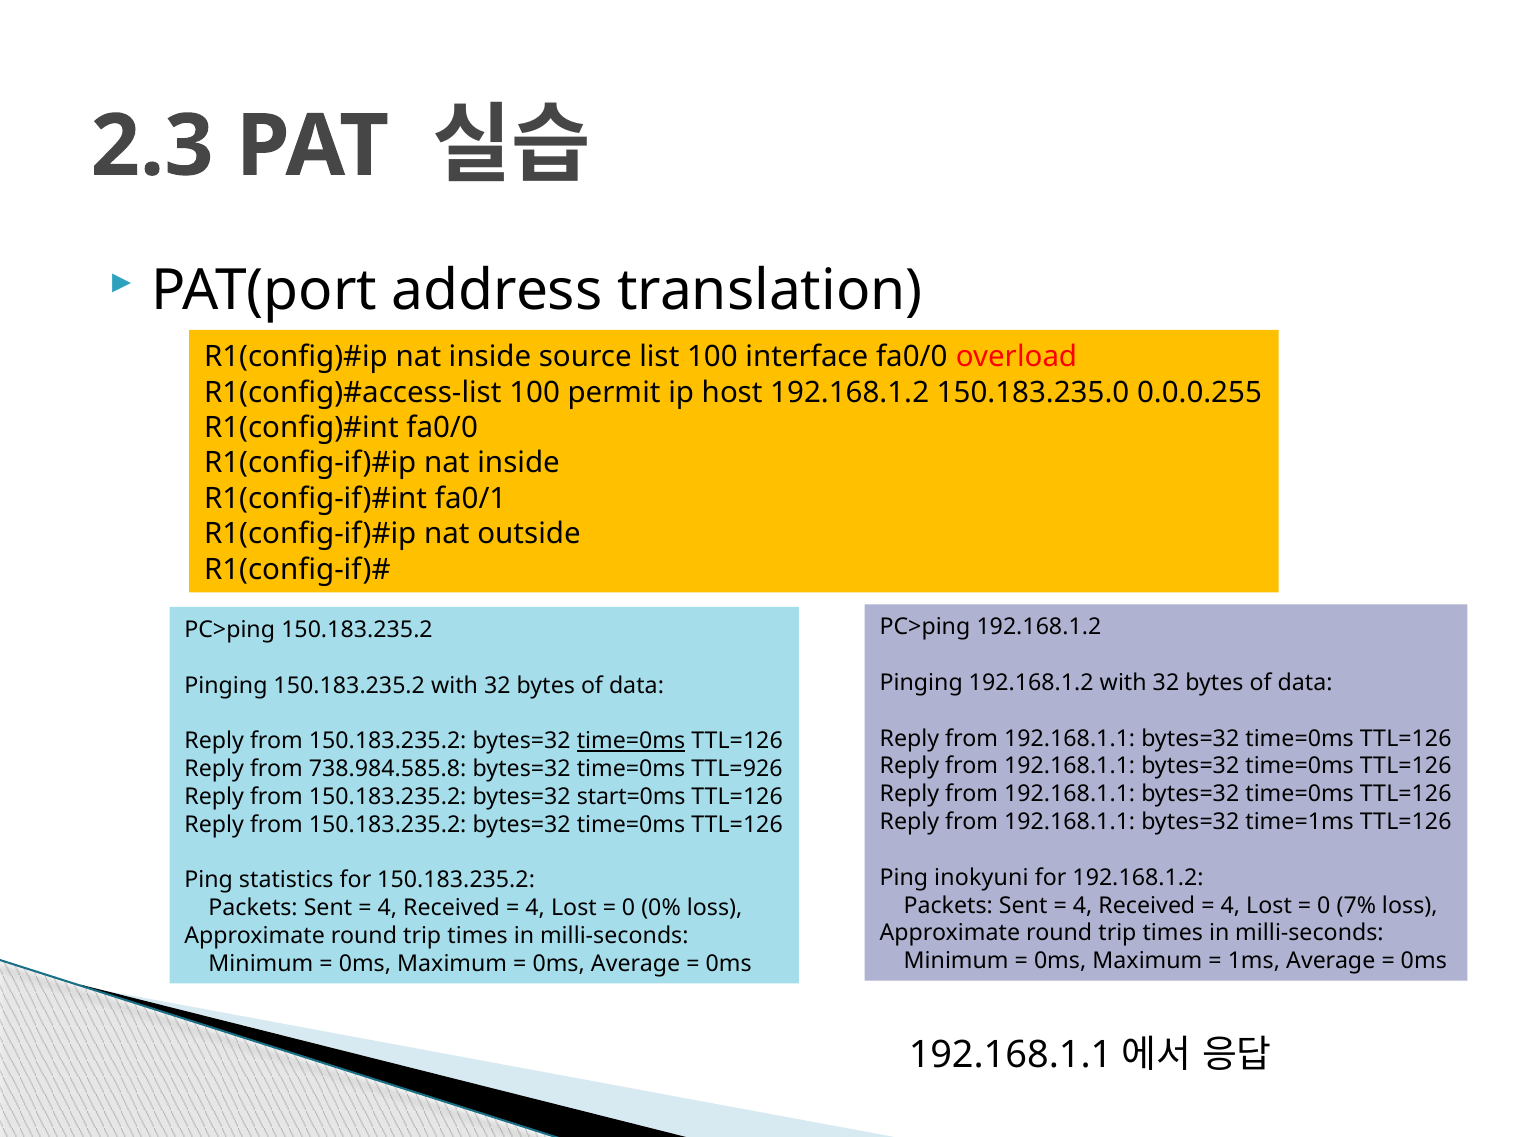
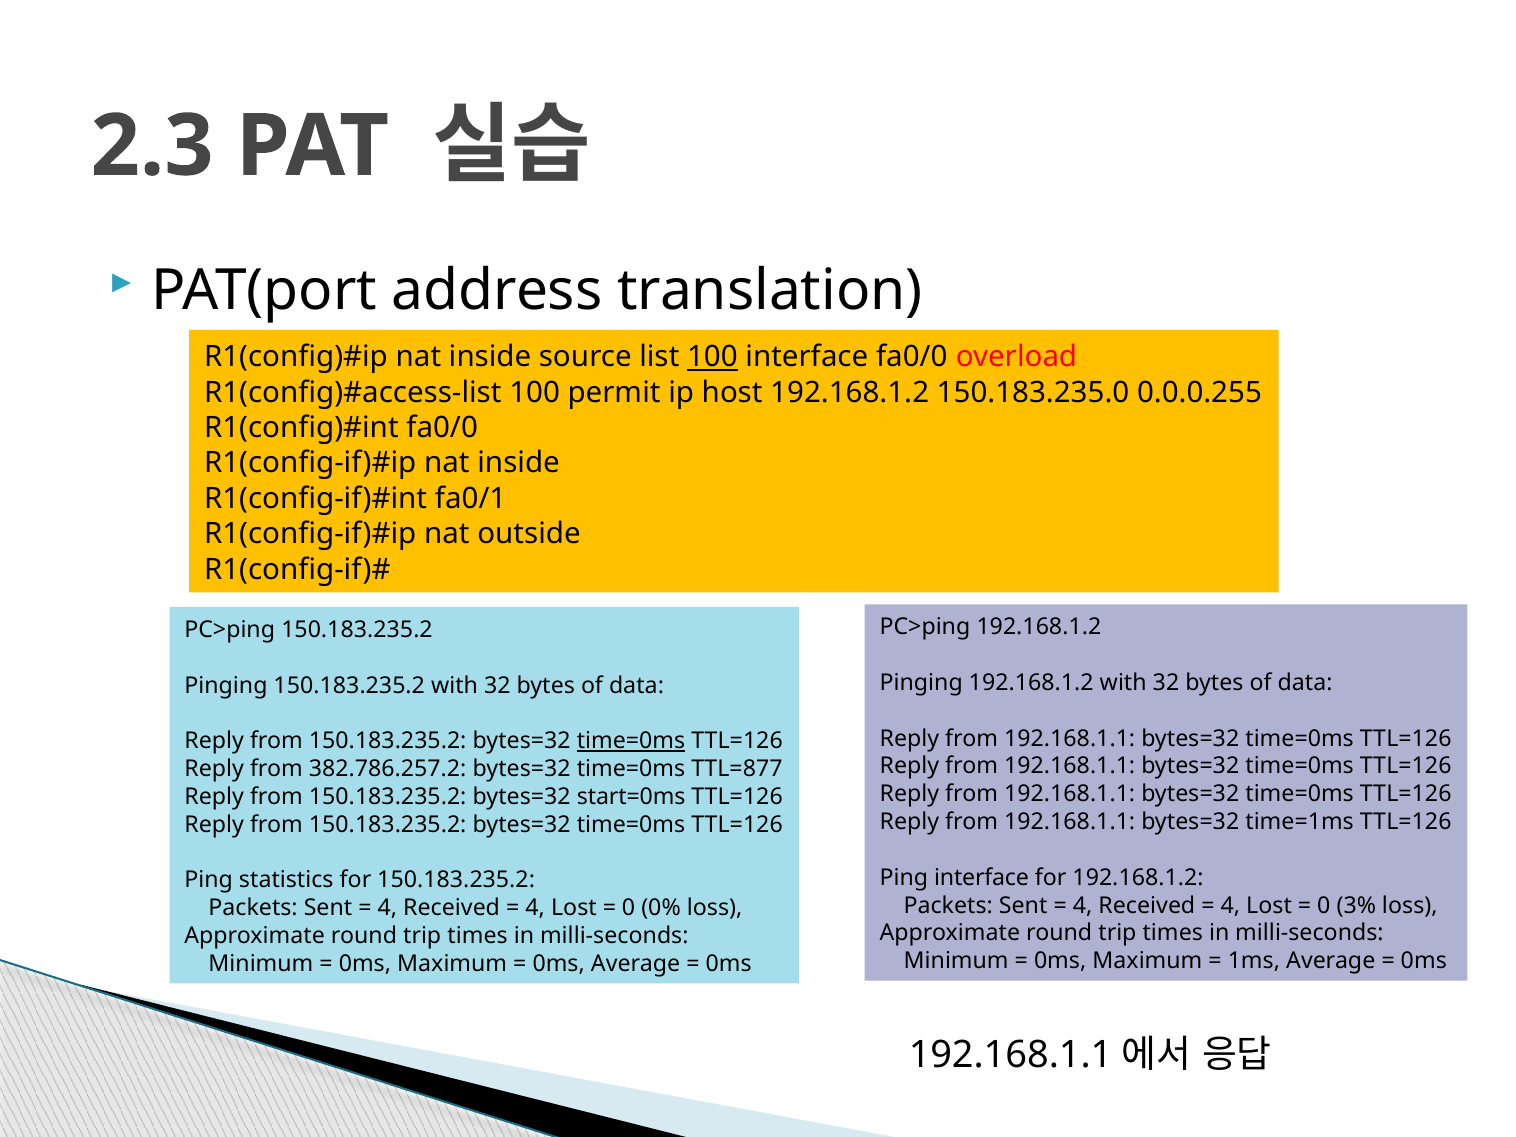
100 underline: none -> present (712, 357)
738.984.585.8: 738.984.585.8 -> 382.786.257.2 (388, 769)
TTL=926: TTL=926 -> TTL=877 (737, 769)
Ping inokyuni: inokyuni -> interface (982, 878)
7%: 7% -> 3% (1356, 905)
